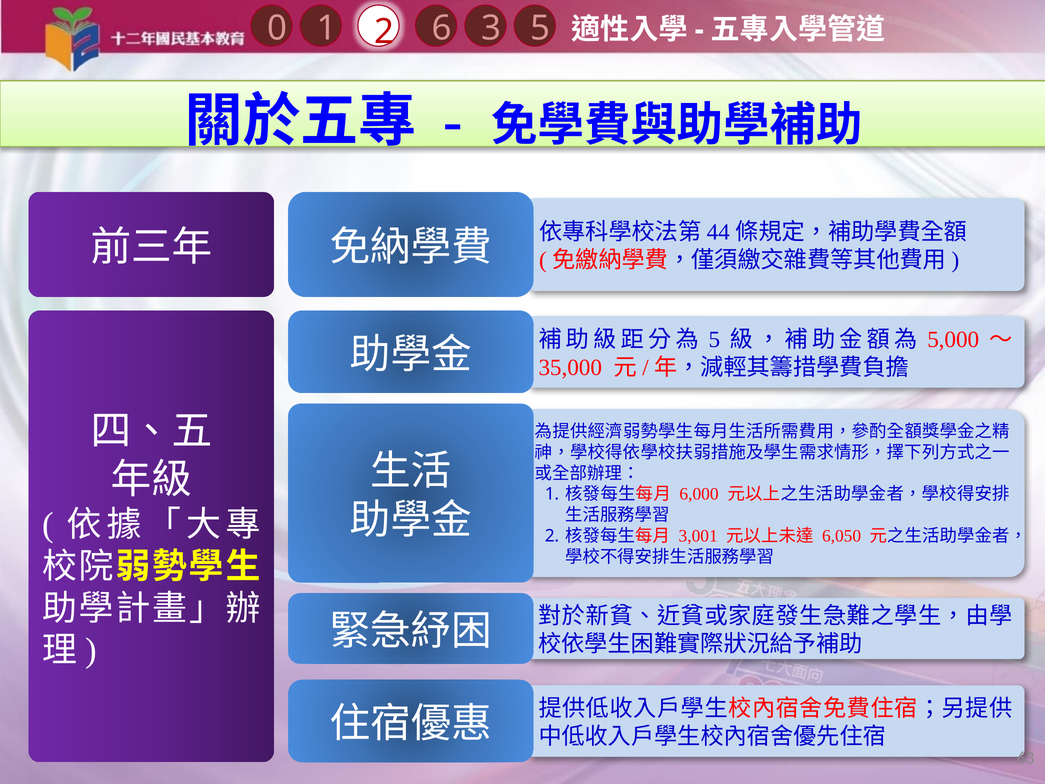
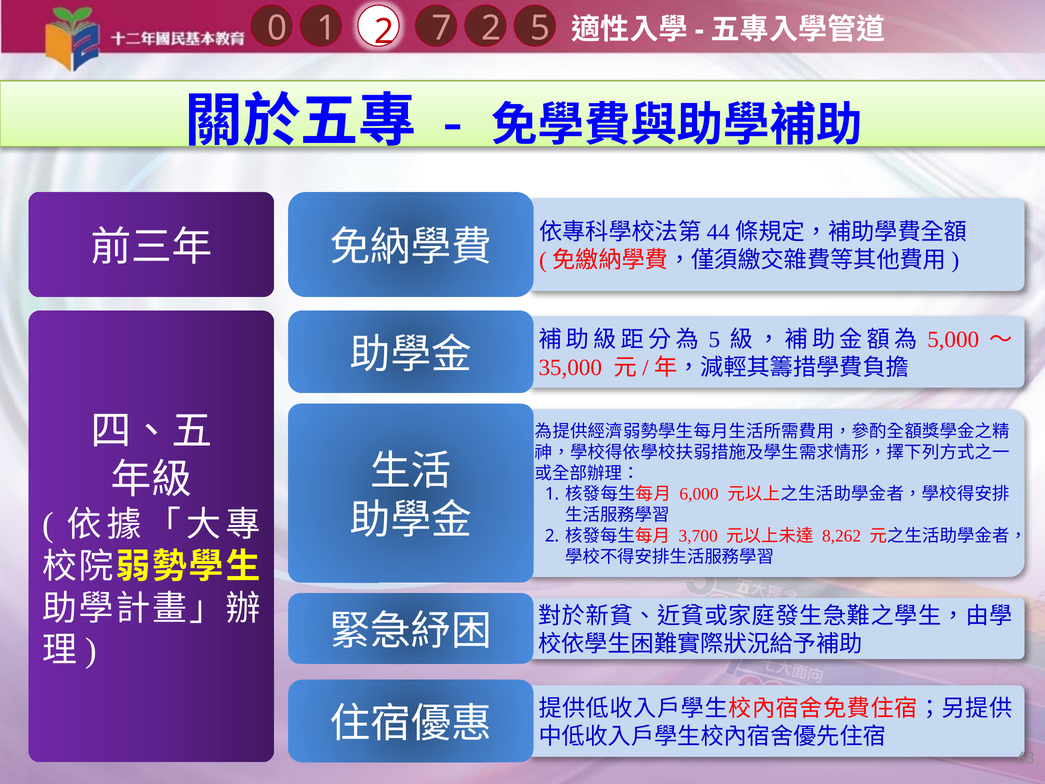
1 3: 3 -> 2 (491, 28)
6: 6 -> 7 (442, 28)
3,001: 3,001 -> 3,700 (698, 536)
6,050: 6,050 -> 8,262 (842, 536)
